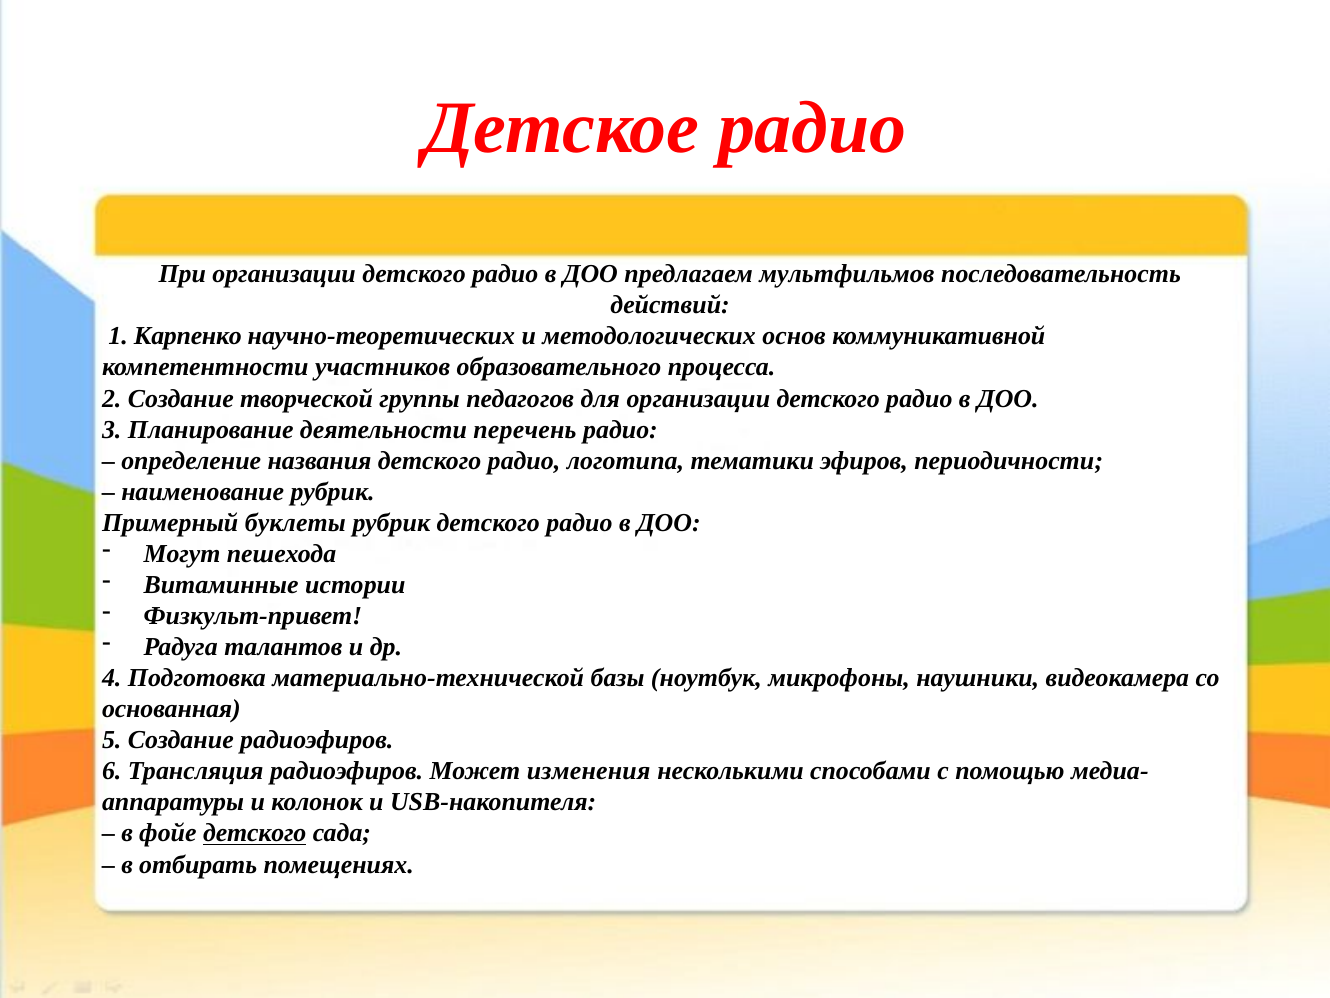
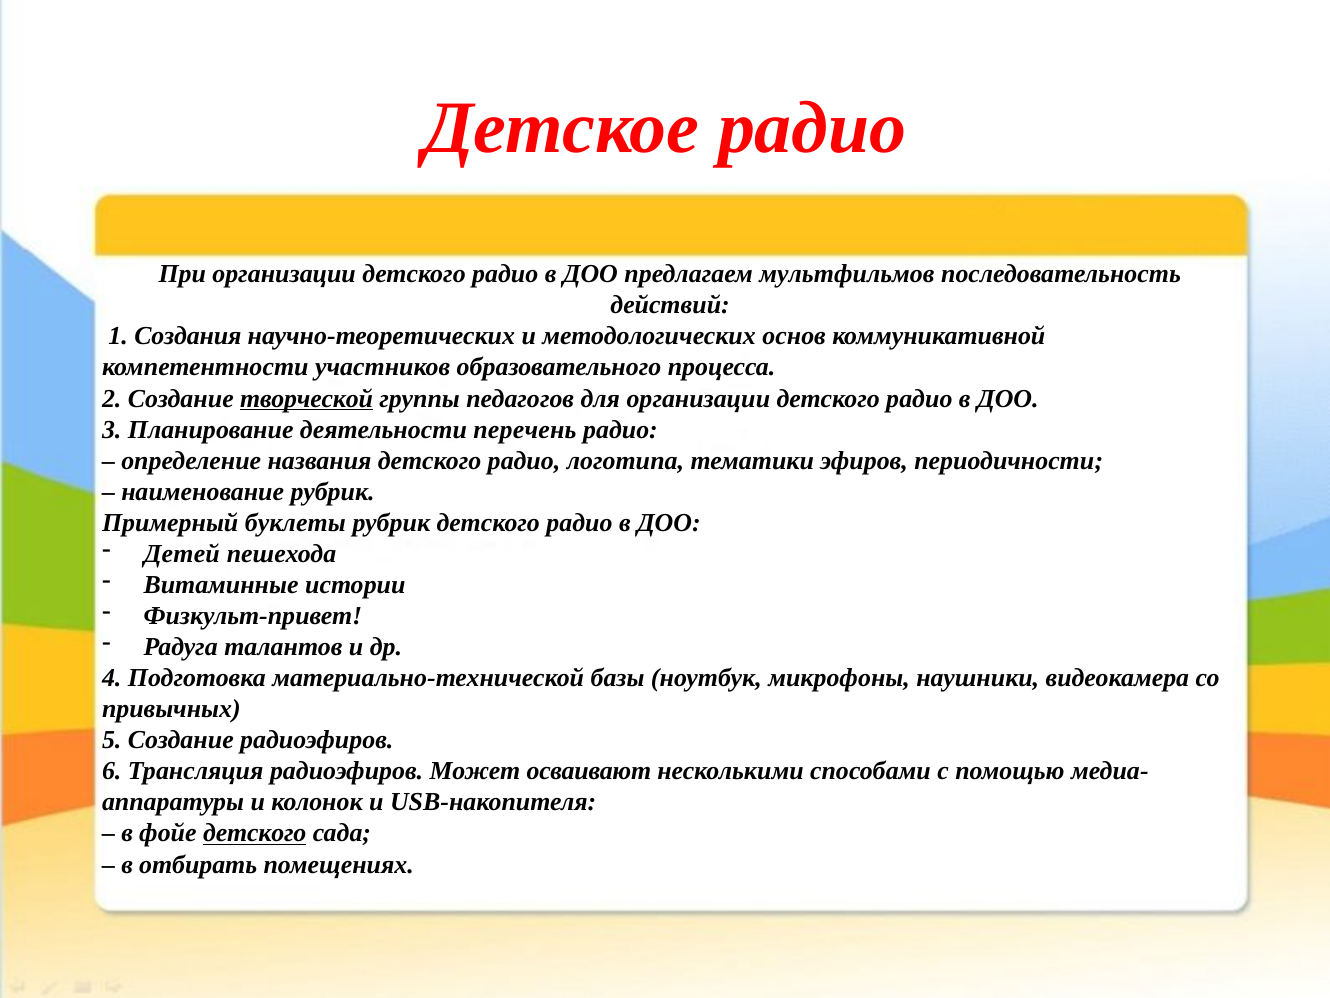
Карпенко: Карпенко -> Создания (188, 336)
творческой underline: none -> present (307, 398)
Могут: Могут -> Детей (182, 554)
основанная: основанная -> привычных (171, 709)
изменения: изменения -> осваивают (589, 771)
